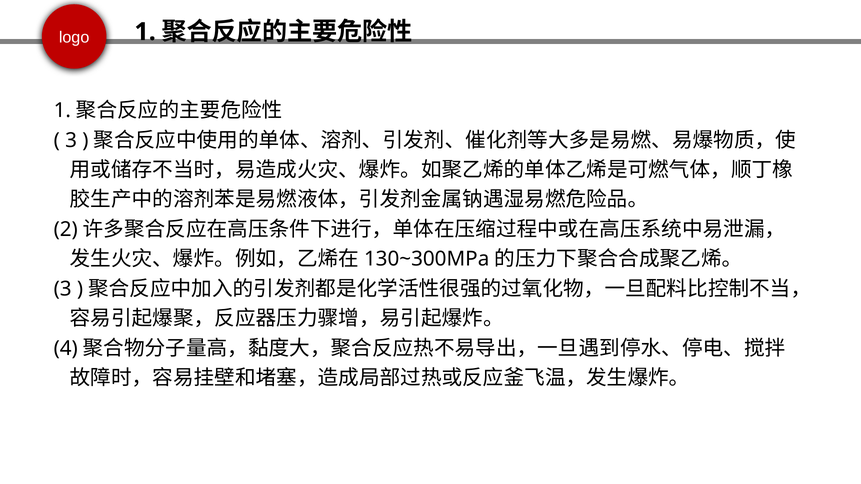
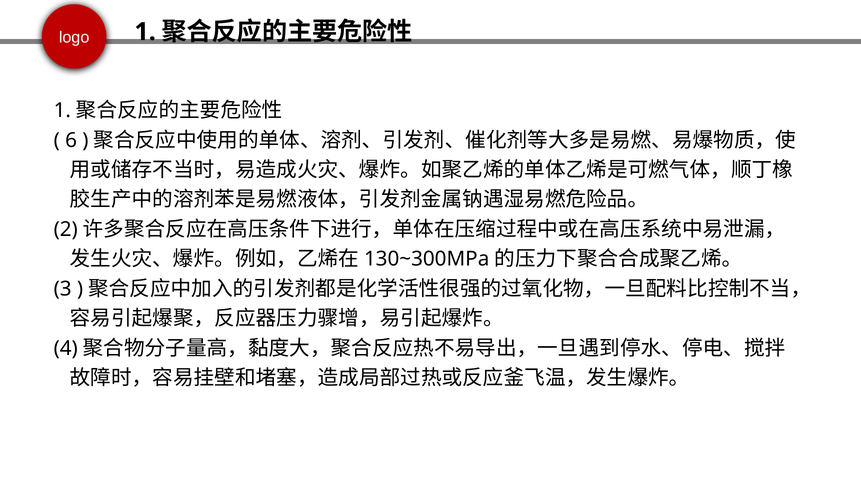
3: 3 -> 6 (71, 140)
